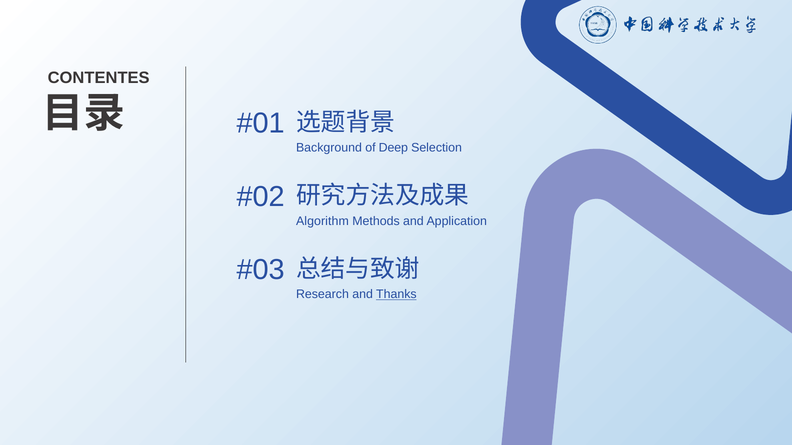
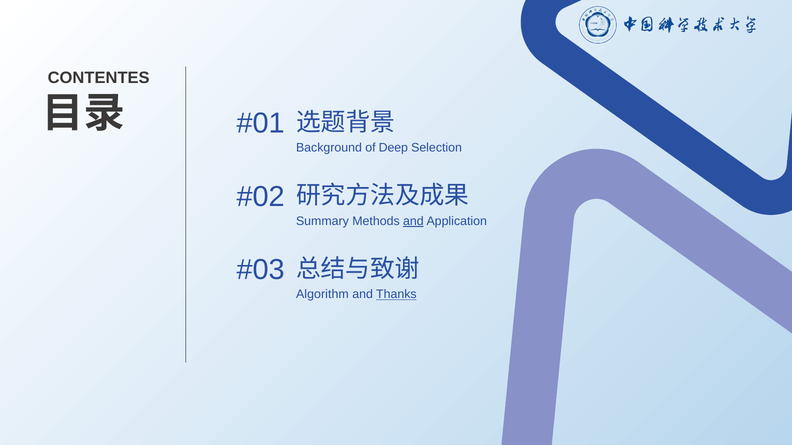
Algorithm: Algorithm -> Summary (322, 221)
and underline: none -> present (413, 221)
Research: Research -> Algorithm (322, 295)
